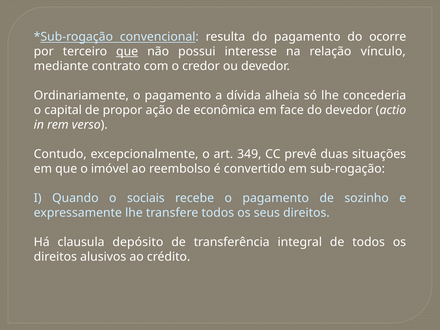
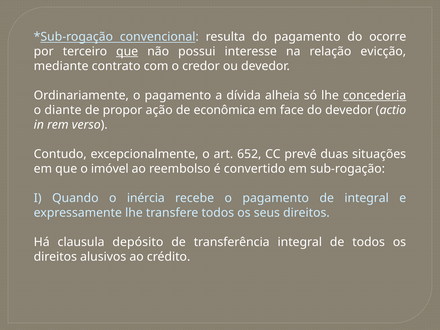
vínculo: vínculo -> evicção (383, 51)
concederia underline: none -> present (375, 95)
capital: capital -> diante (63, 110)
349: 349 -> 652 (249, 154)
sociais: sociais -> inércia (146, 198)
de sozinho: sozinho -> integral (367, 198)
